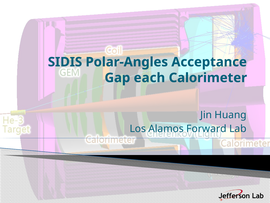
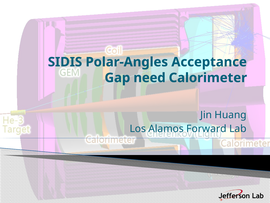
each: each -> need (150, 78)
